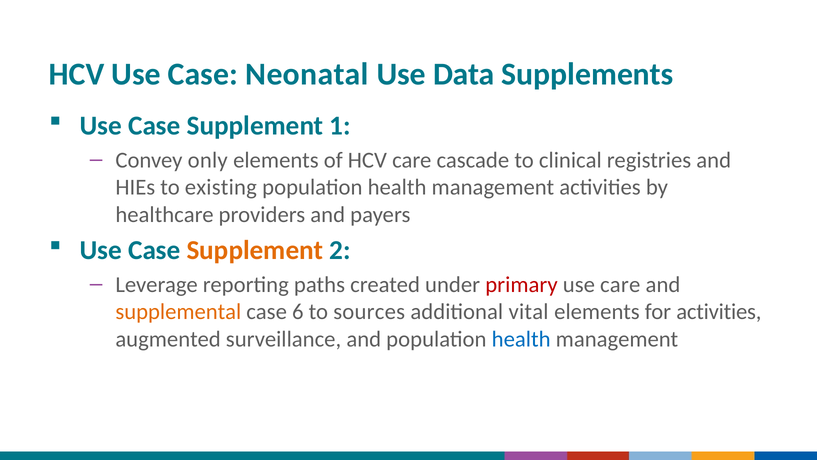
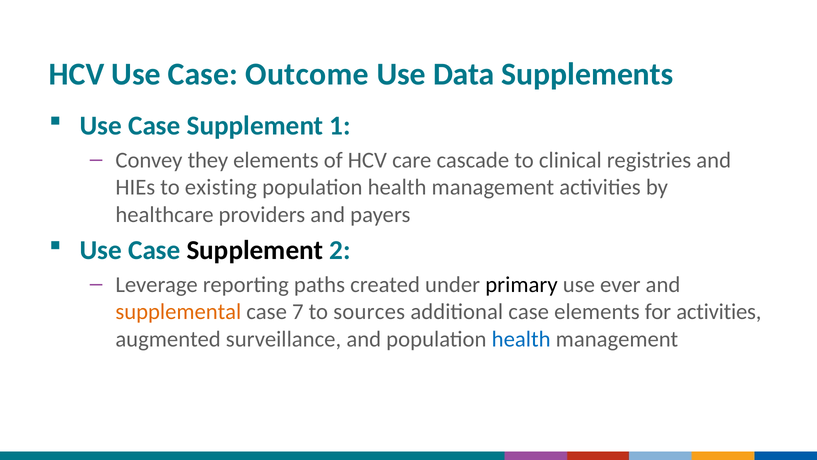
Neonatal: Neonatal -> Outcome (307, 74)
only: only -> they (208, 160)
Supplement colour: orange -> black (255, 250)
primary colour: red -> black (521, 284)
use care: care -> ever (620, 284)
6: 6 -> 7 (298, 312)
additional vital: vital -> case (529, 312)
